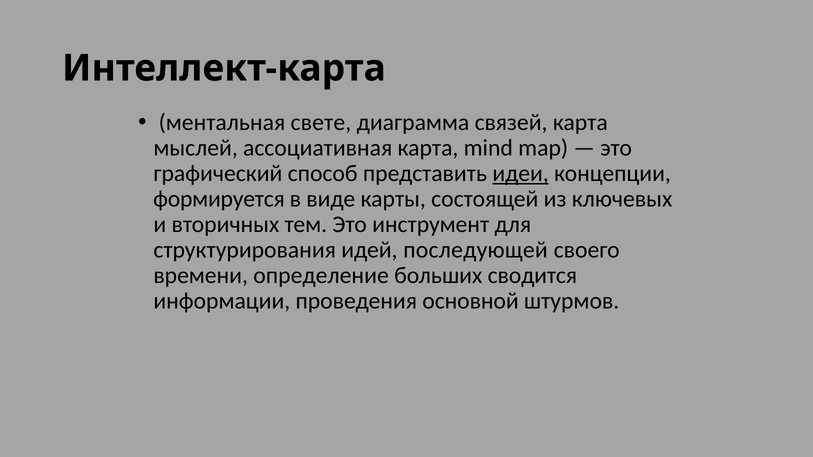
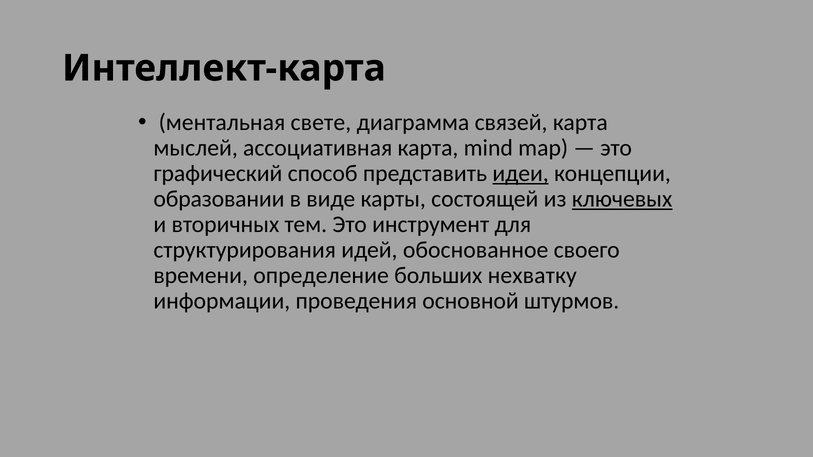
формируется: формируется -> образовании (219, 199)
ключевых underline: none -> present (622, 199)
последующей: последующей -> обоснованное (476, 250)
сводится: сводится -> нехватку (532, 276)
